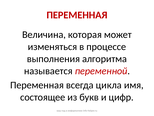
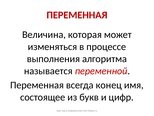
цикла: цикла -> конец (109, 85)
